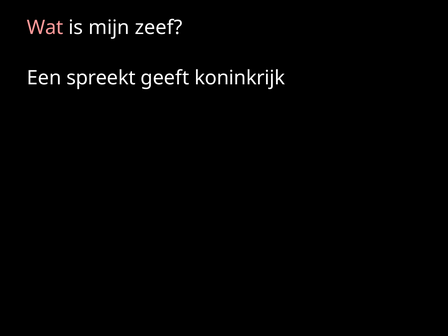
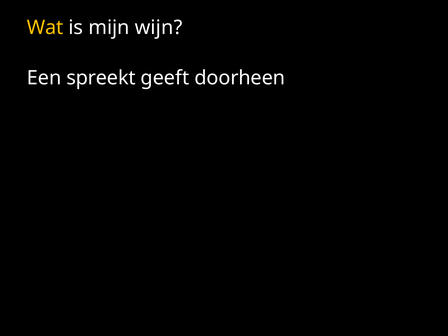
Wat colour: pink -> yellow (45, 28)
zeef: zeef -> wijn (159, 28)
koninkrijk: koninkrijk -> doorheen (240, 78)
